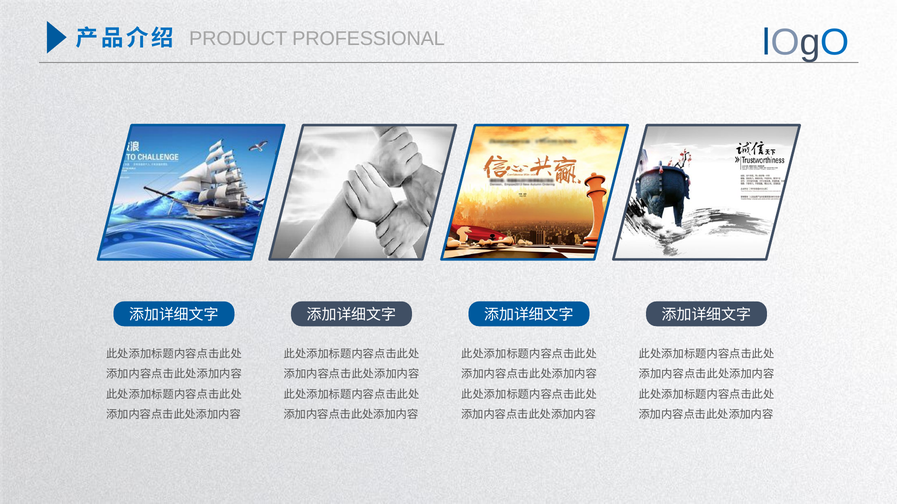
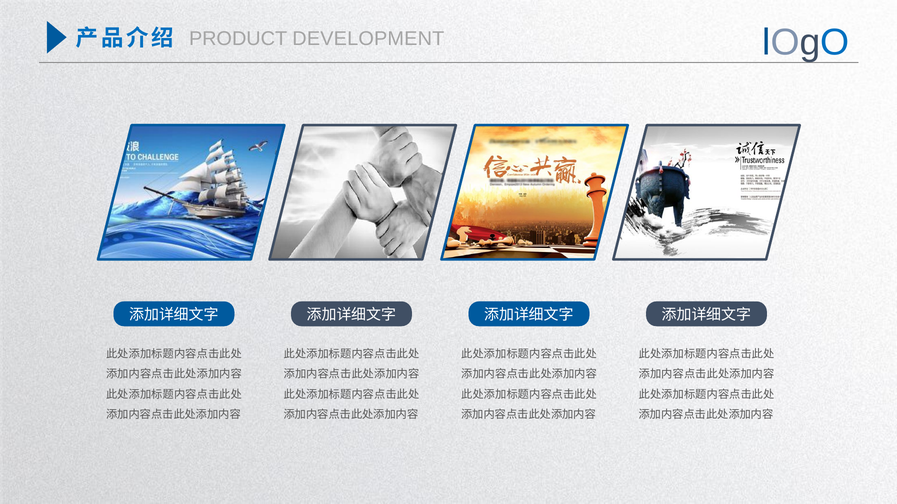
PROFESSIONAL: PROFESSIONAL -> DEVELOPMENT (368, 39)
